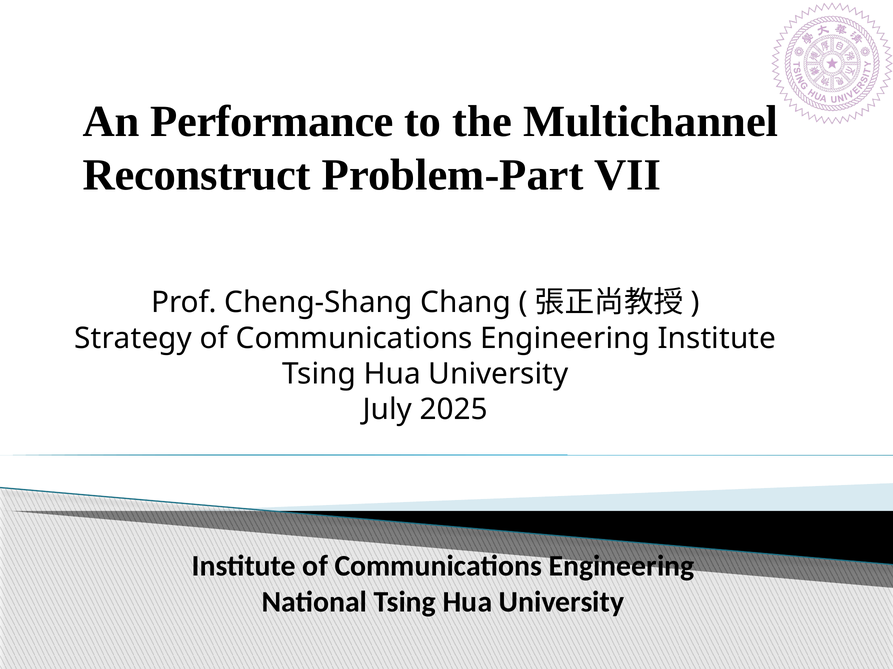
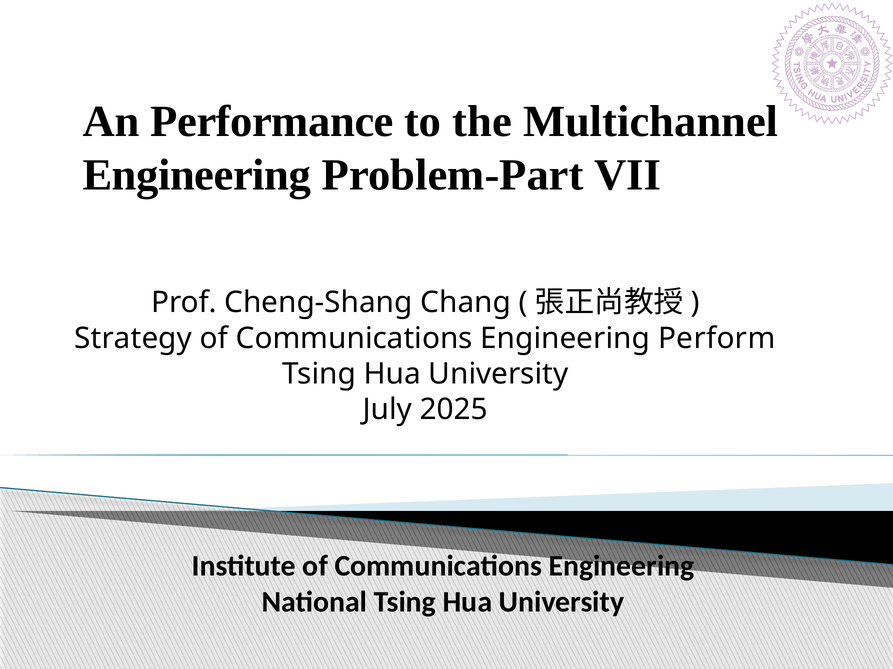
Reconstruct: Reconstruct -> Engineering (197, 175)
Engineering Institute: Institute -> Perform (717, 339)
